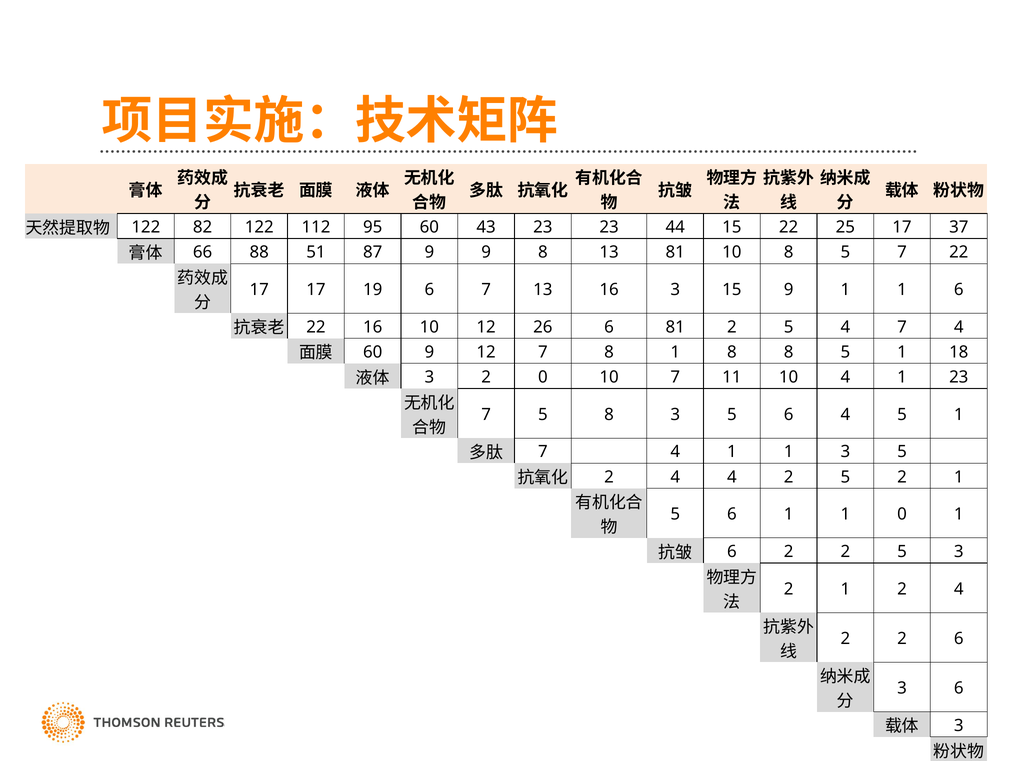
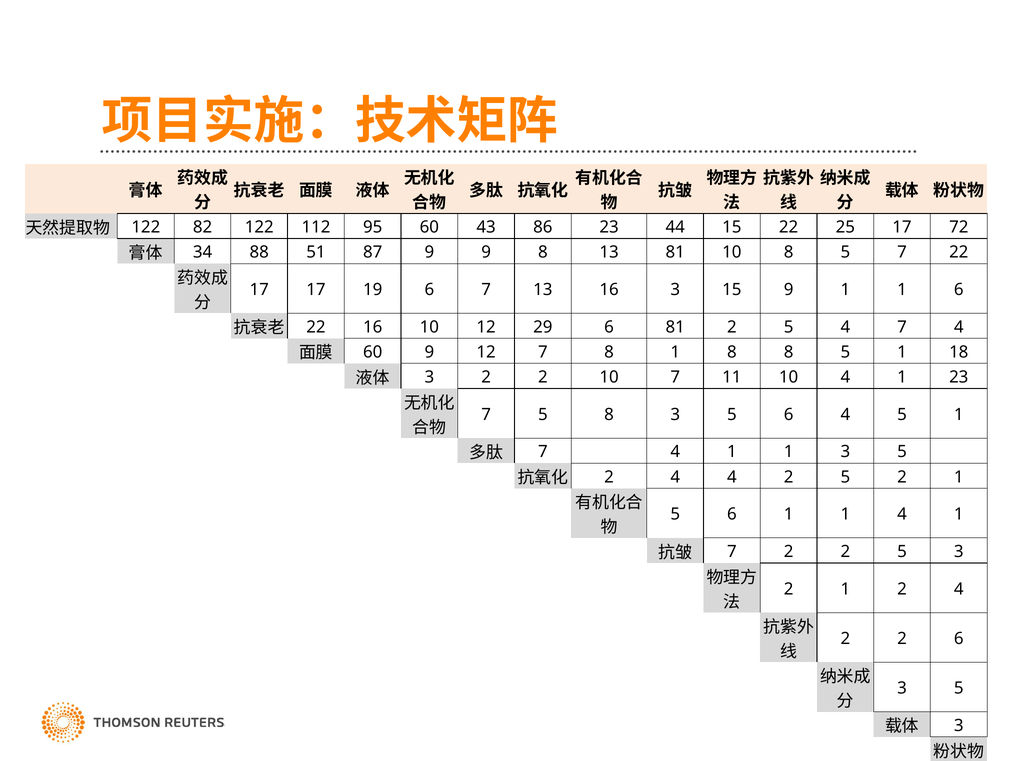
43 23: 23 -> 86 (543, 227)
37: 37 -> 72 (959, 227)
66: 66 -> 34 (203, 252)
26: 26 -> 29 (543, 327)
3 2 0: 0 -> 2 (543, 377)
1 0: 0 -> 4 (902, 514)
6: 6 -> 7 (732, 551)
6: 6 -> 5 (959, 688)
